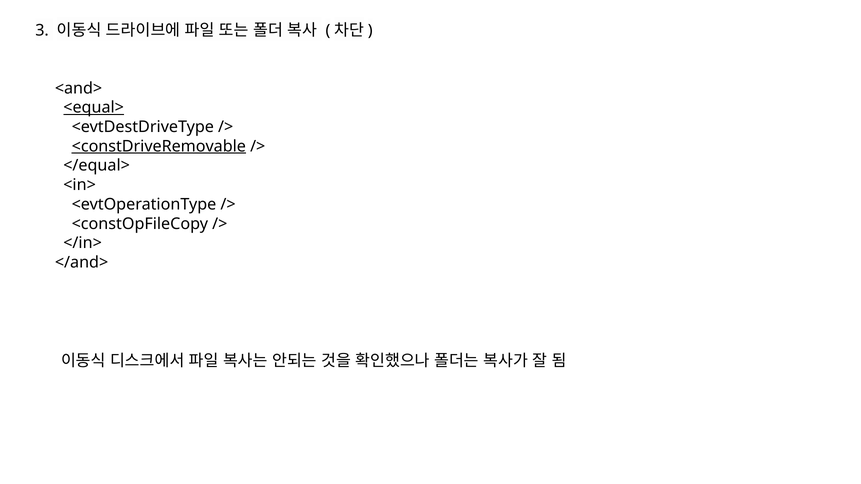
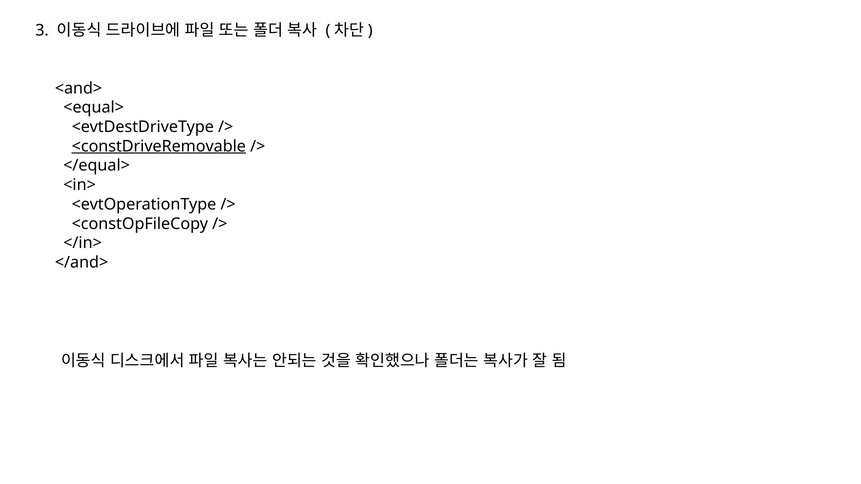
<equal> underline: present -> none (94, 108)
